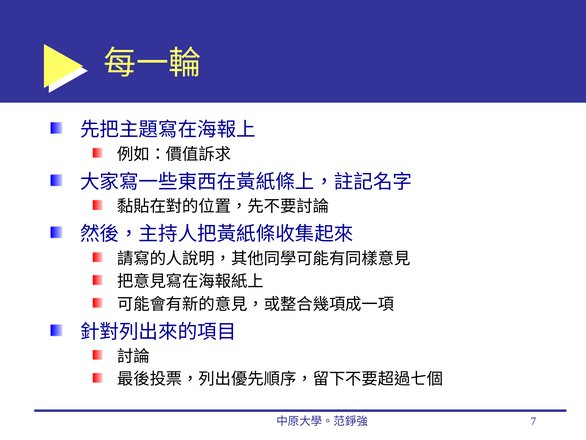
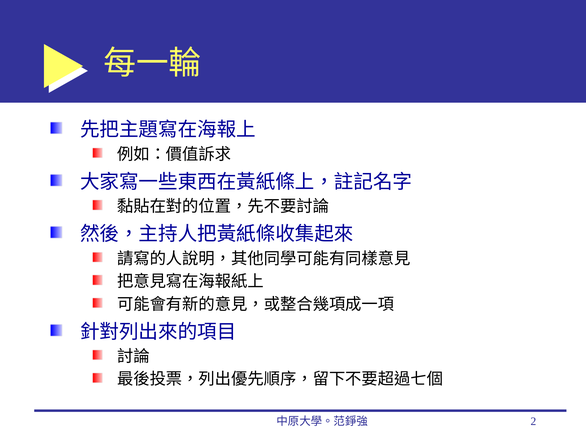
7: 7 -> 2 (533, 421)
